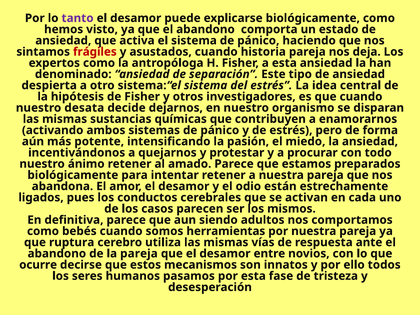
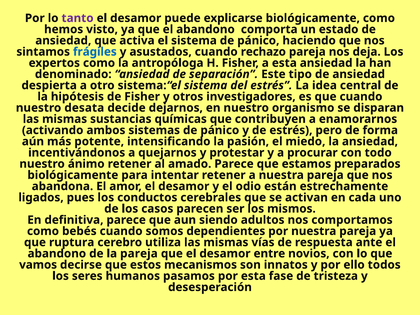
frágiles colour: red -> blue (95, 52)
historia: historia -> rechazo (263, 52)
herramientas: herramientas -> dependientes (226, 231)
ocurre: ocurre -> vamos (38, 265)
